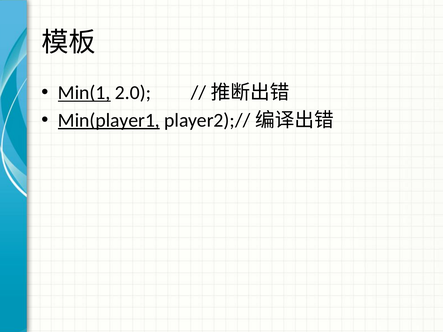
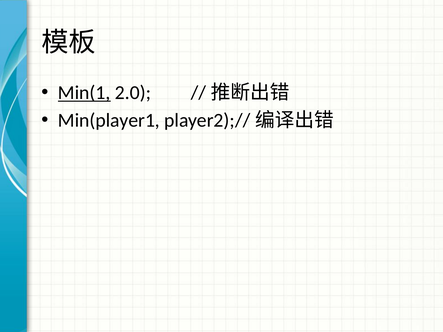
Min(player1 underline: present -> none (109, 120)
